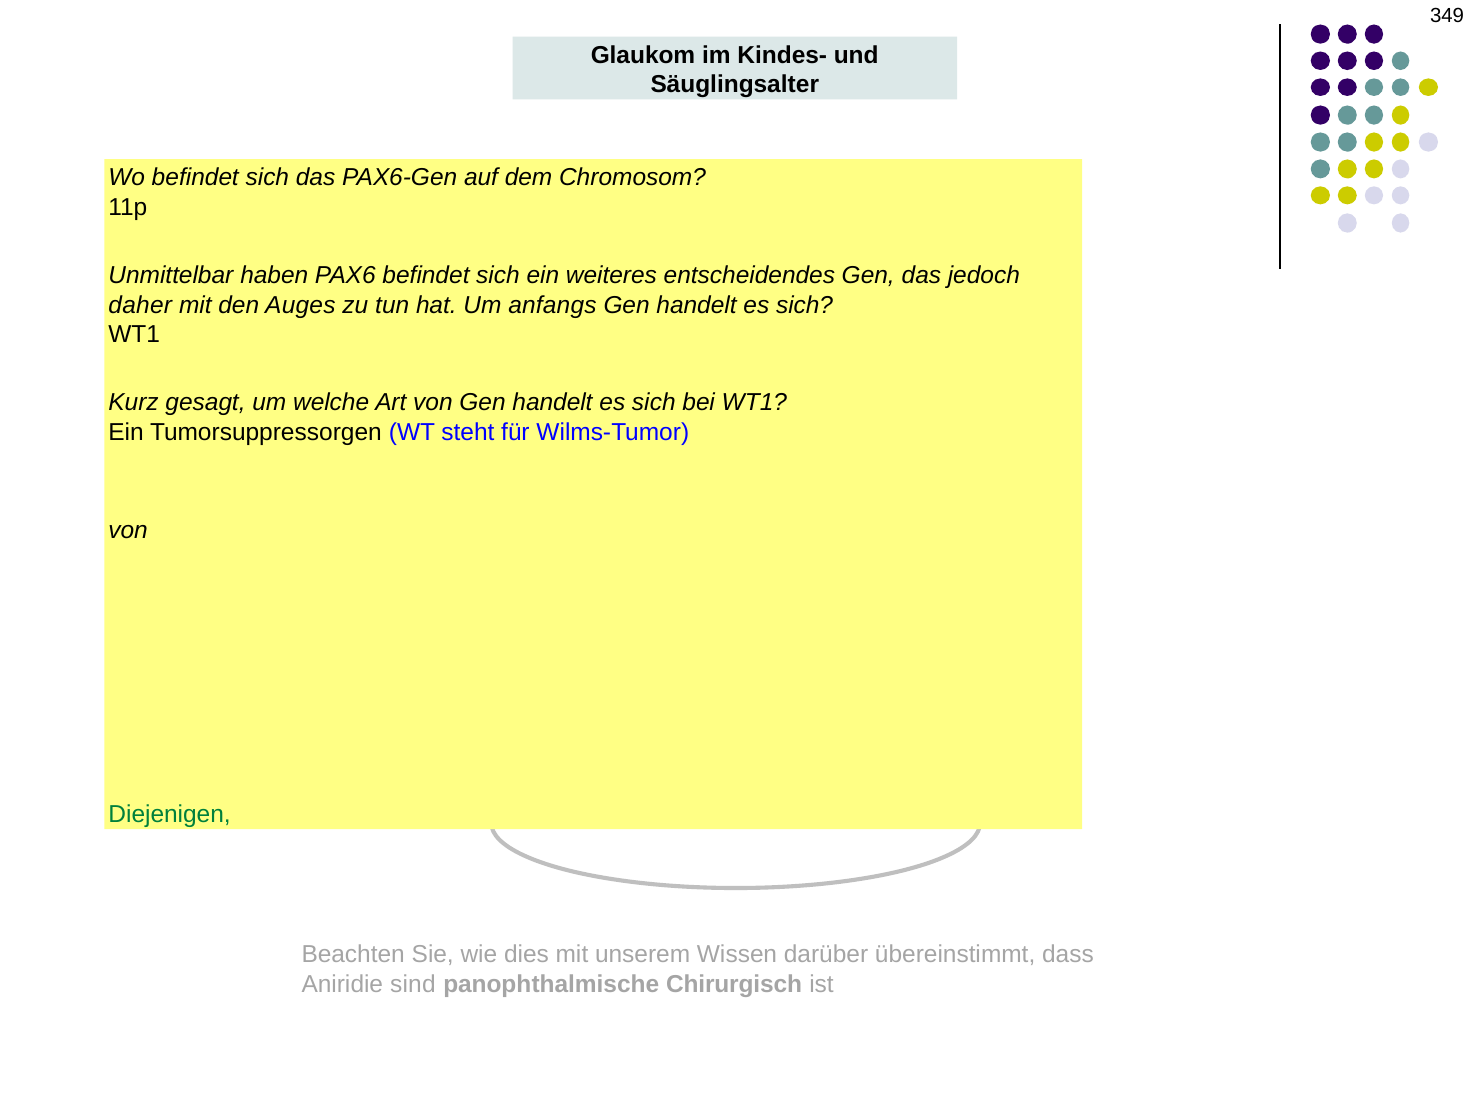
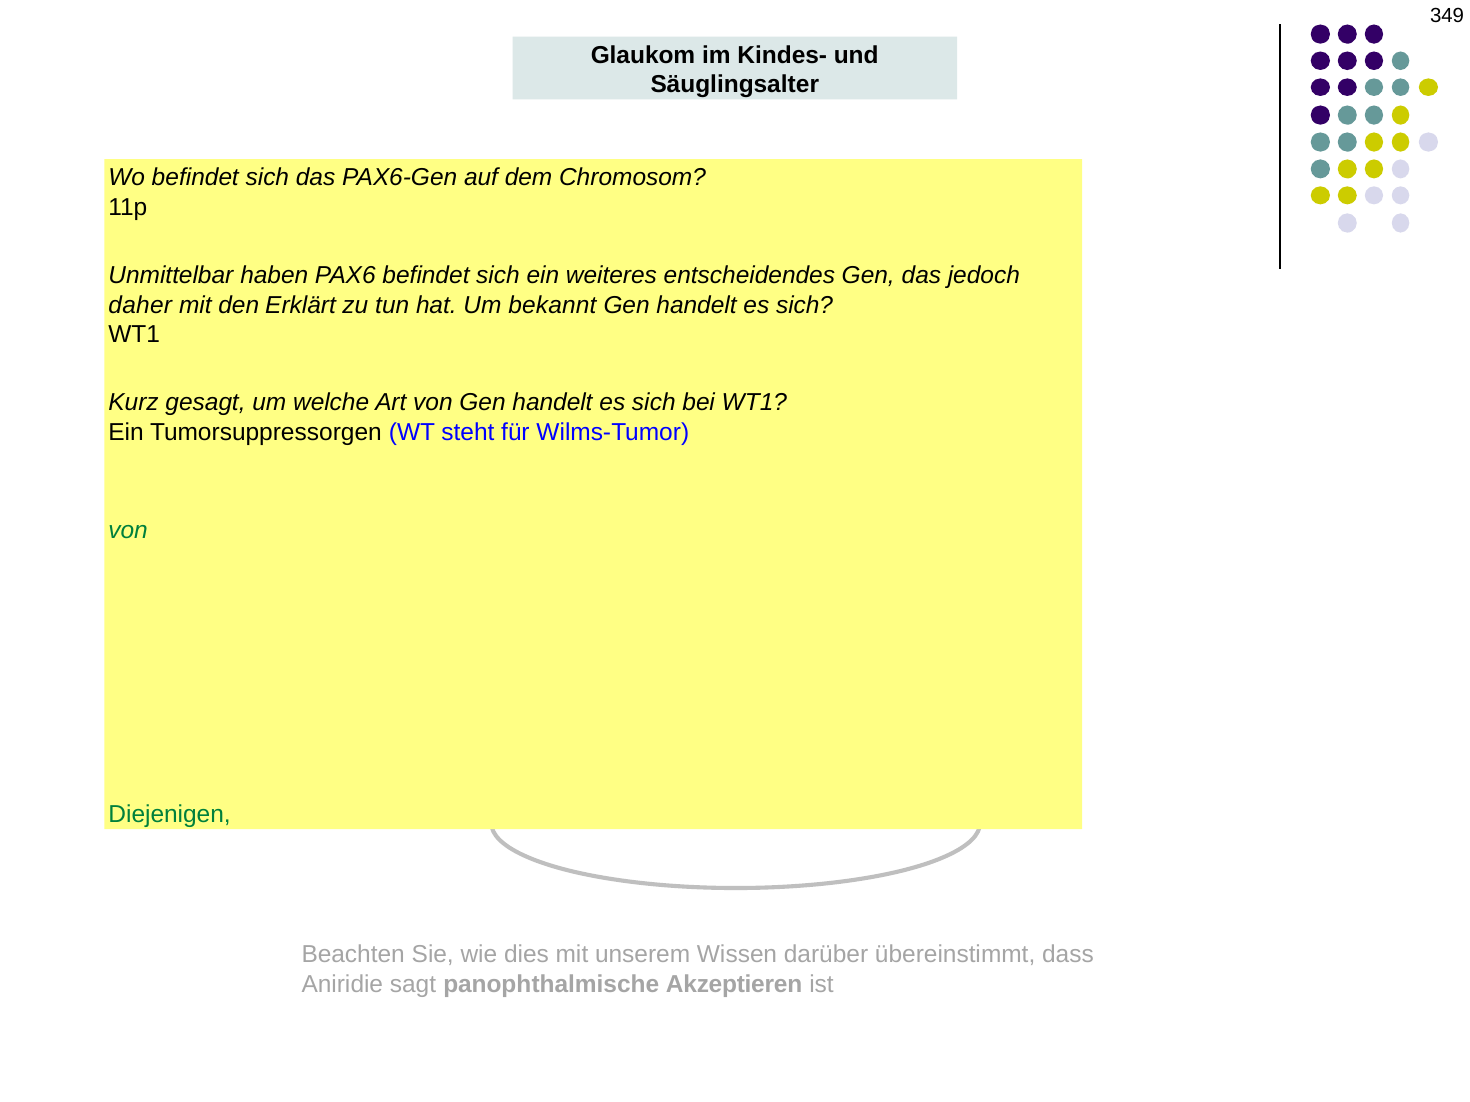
Auges: Auges -> Erklärt (301, 305)
anfangs: anfangs -> bekannt (552, 305)
von colour: black -> green (128, 530)
Aniridie sind: sind -> sagt (413, 985)
Chirurgisch: Chirurgisch -> Akzeptieren (734, 985)
